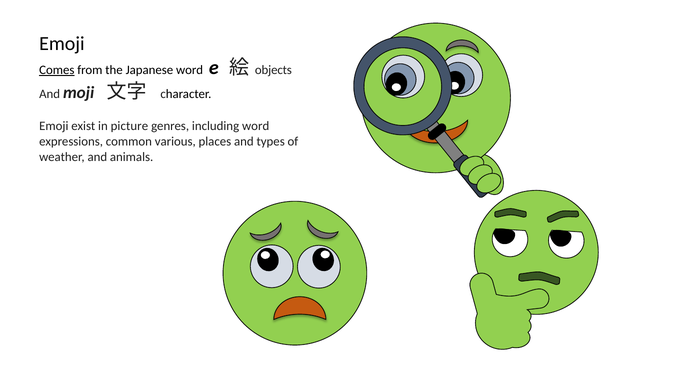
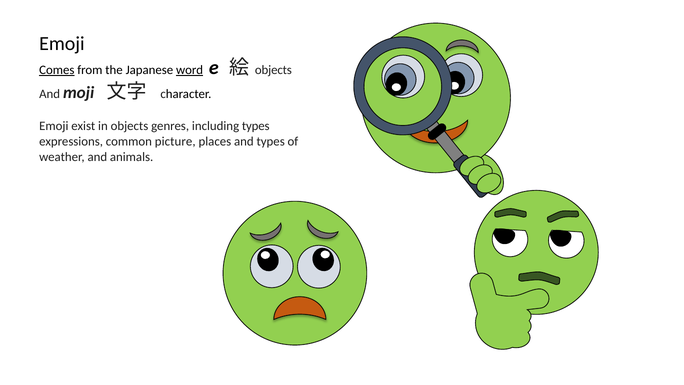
word underline: none -> present (190, 70)
in picture: picture -> objects (129, 126)
including word: word -> types (256, 126)
various: various -> picture (175, 141)
